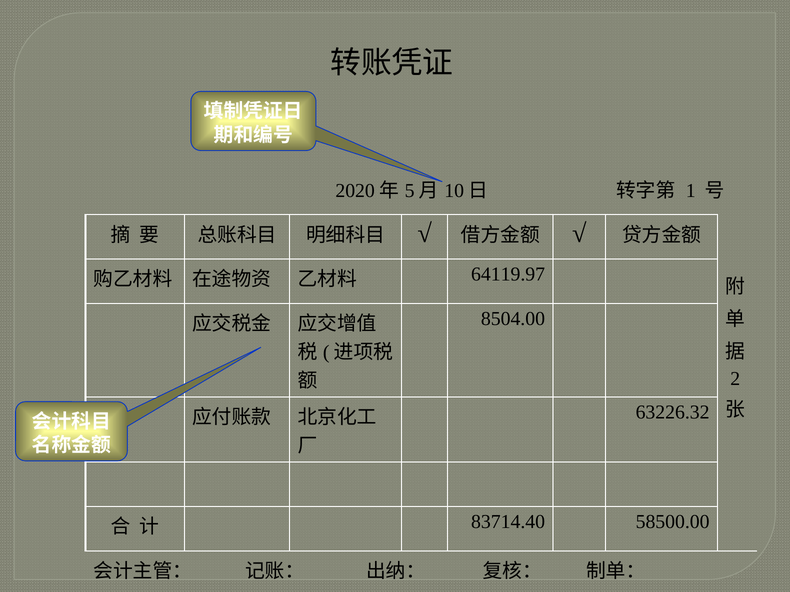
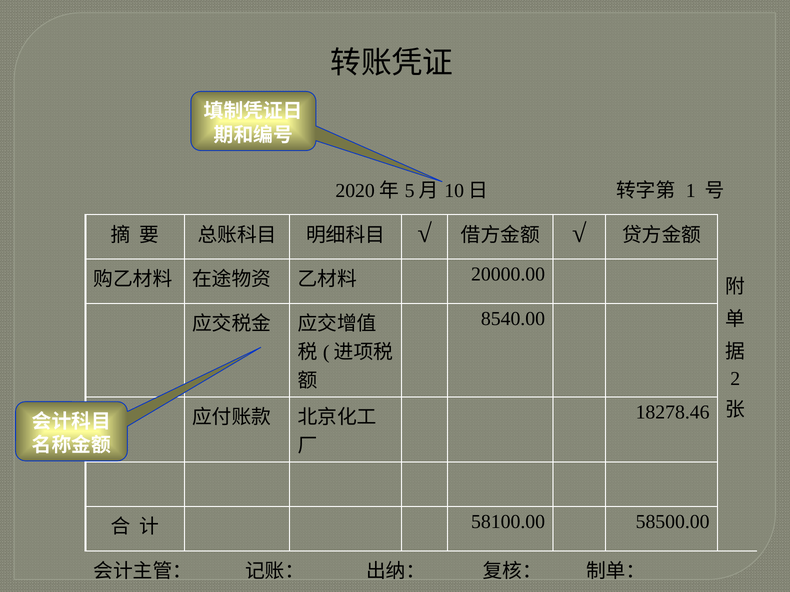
64119.97: 64119.97 -> 20000.00 (508, 274)
8504.00: 8504.00 -> 8540.00 (513, 319)
63226.32: 63226.32 -> 18278.46 (673, 412)
83714.40: 83714.40 -> 58100.00 (508, 522)
